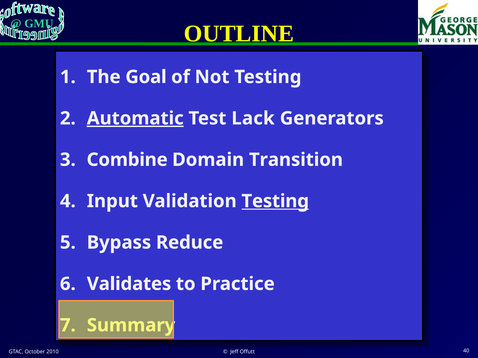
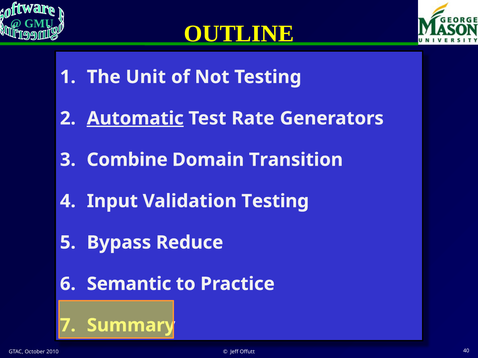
Goal: Goal -> Unit (146, 77)
Lack: Lack -> Rate (253, 119)
Testing underline: present -> none (275, 201)
Validates: Validates -> Semantic (129, 284)
